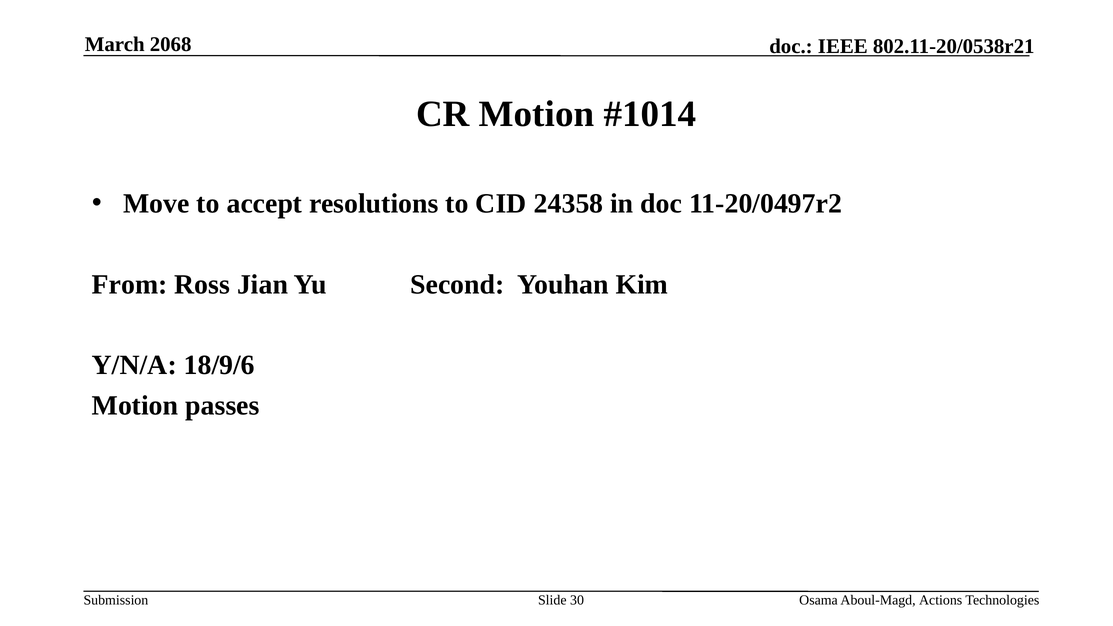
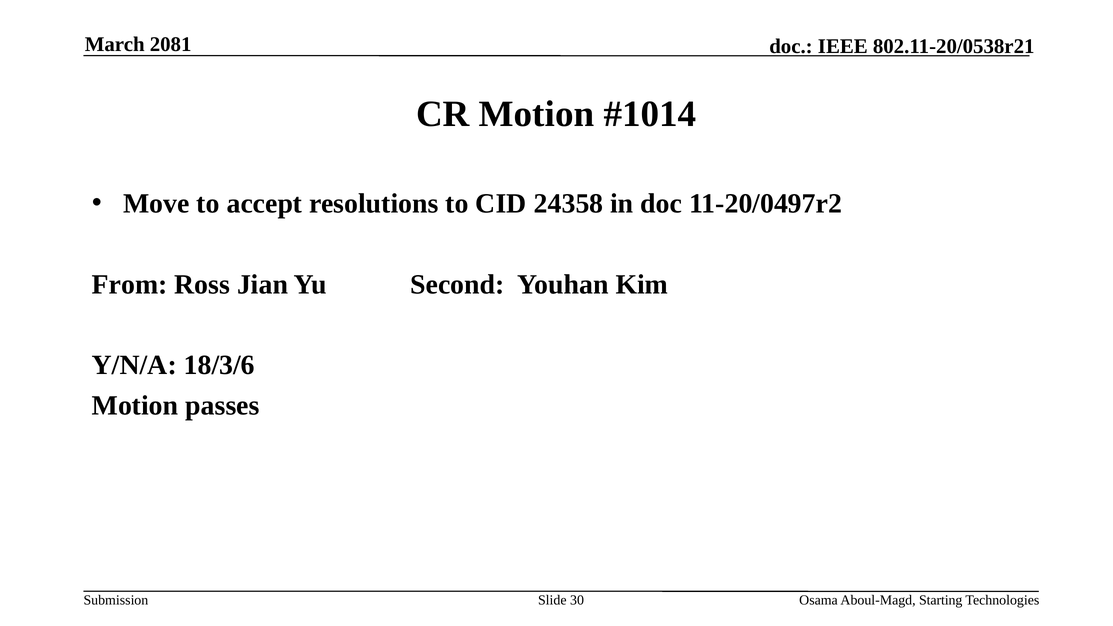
2068: 2068 -> 2081 (171, 44)
18/9/6: 18/9/6 -> 18/3/6 (219, 365)
Actions: Actions -> Starting (941, 600)
